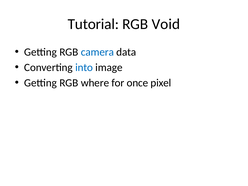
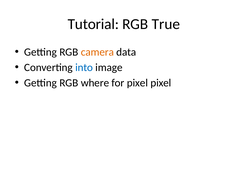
Void: Void -> True (166, 24)
camera colour: blue -> orange (97, 52)
for once: once -> pixel (137, 83)
